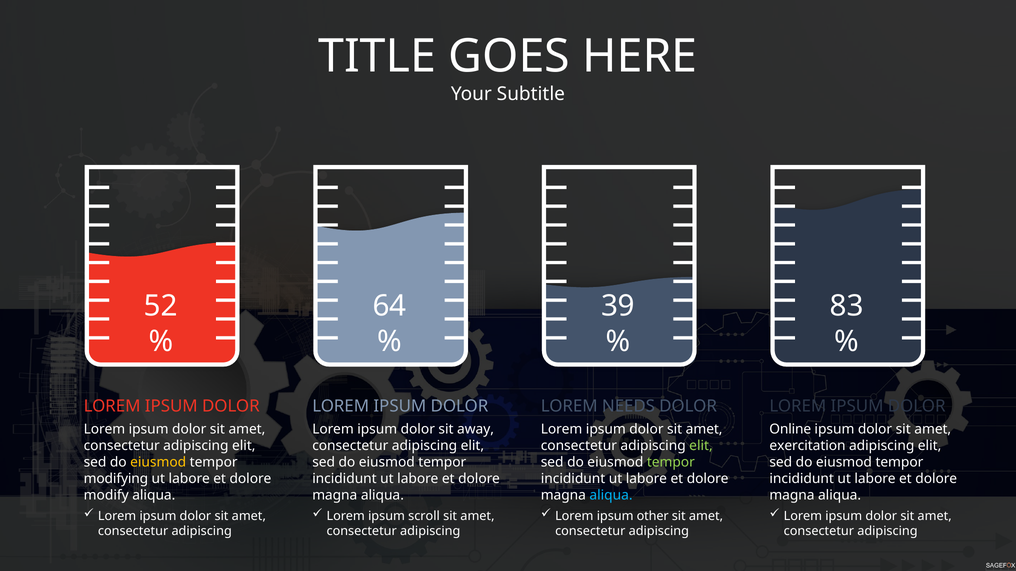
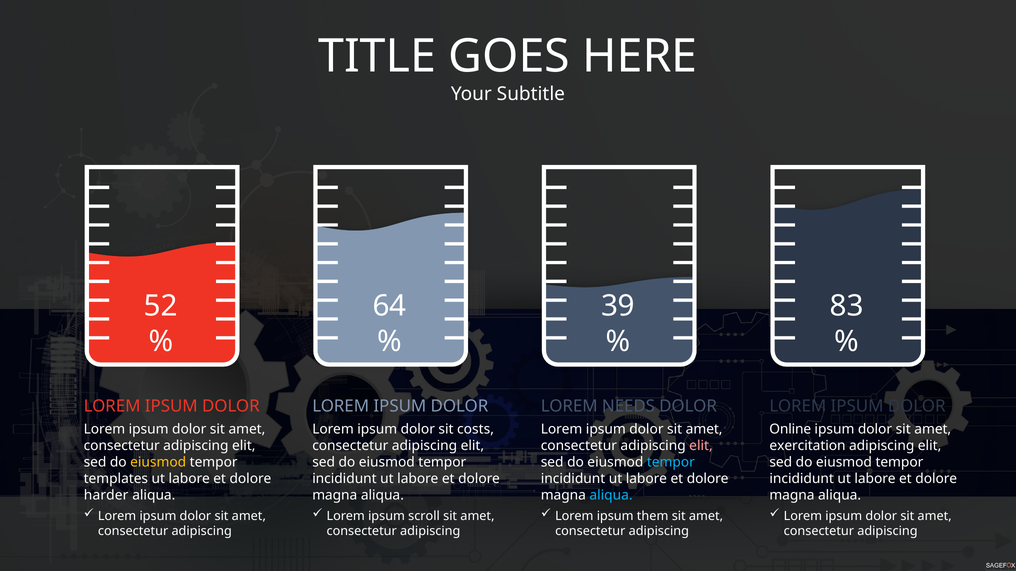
away: away -> costs (476, 429)
elit colour: light green -> pink (701, 446)
tempor colour: light green -> light blue (671, 462)
modifying: modifying -> templates (116, 479)
modify: modify -> harder (106, 495)
other: other -> them (653, 516)
